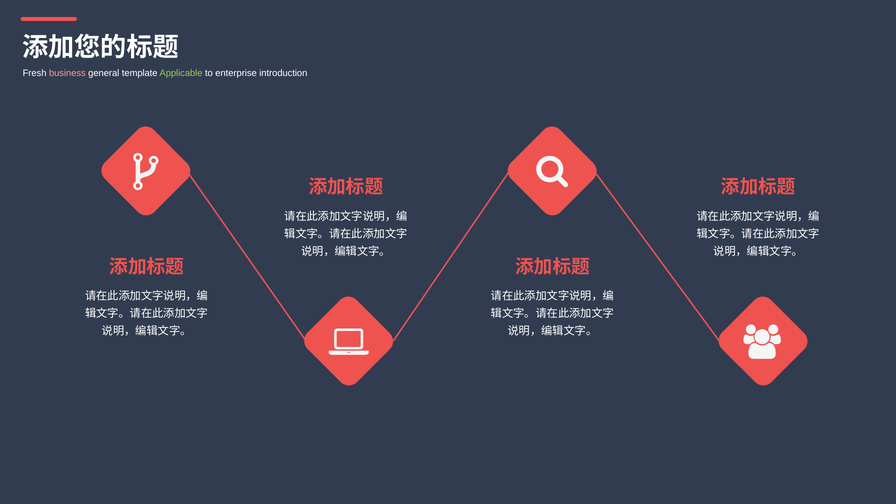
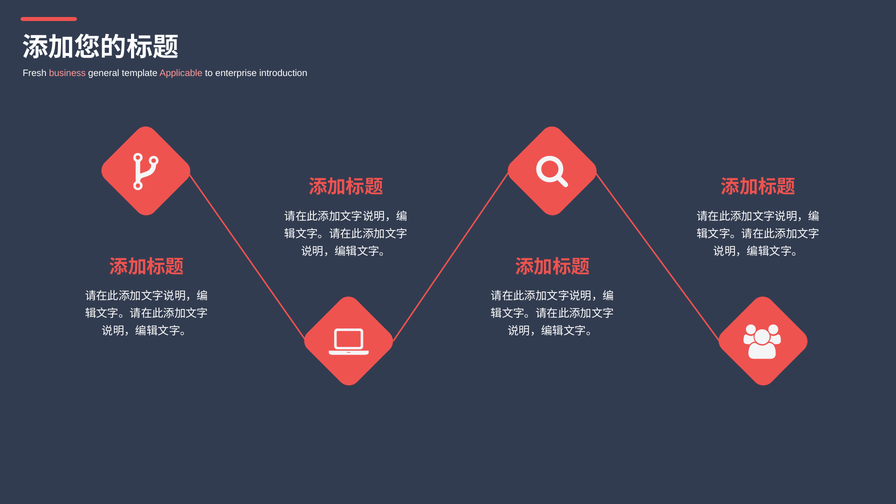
Applicable colour: light green -> pink (181, 73)
